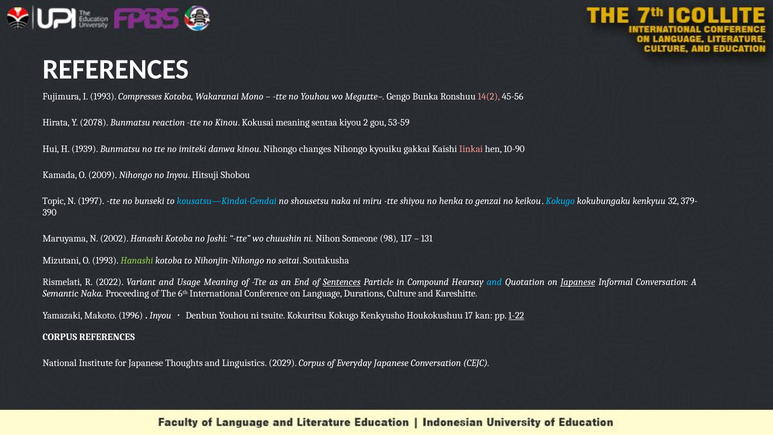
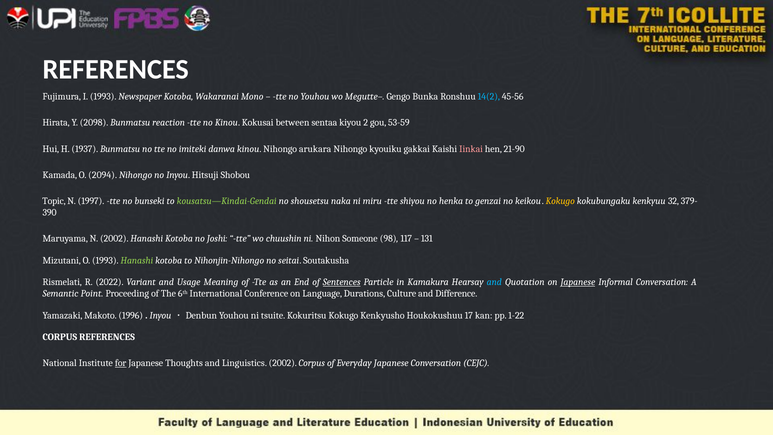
Compresses: Compresses -> Newspaper (140, 97)
14(2 colour: pink -> light blue (489, 97)
2078: 2078 -> 2098 (94, 123)
Kokusai meaning: meaning -> between (293, 123)
1939: 1939 -> 1937 (85, 149)
changes: changes -> arukara (315, 149)
10-90: 10-90 -> 21-90 (514, 149)
2009: 2009 -> 2094 (103, 175)
kousatsu—Kindai-Gendai colour: light blue -> light green (227, 201)
Kokugo colour: light blue -> yellow (560, 201)
Compound: Compound -> Kamakura (428, 282)
Semantic Naka: Naka -> Point (92, 294)
Kareshitte: Kareshitte -> Difference (456, 294)
1-22 underline: present -> none (516, 315)
for underline: none -> present (121, 363)
Linguistics 2029: 2029 -> 2002 (283, 363)
